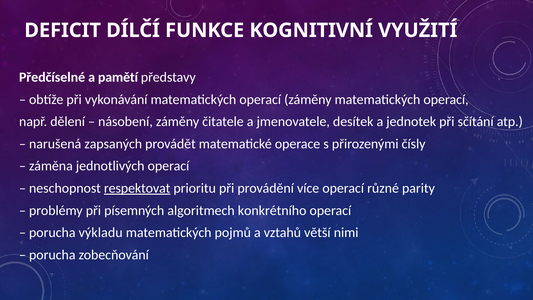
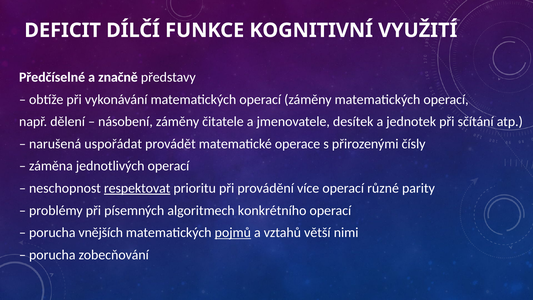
pamětí: pamětí -> značně (118, 77)
zapsaných: zapsaných -> uspořádat (113, 144)
výkladu: výkladu -> vnějších (101, 233)
pojmů underline: none -> present (233, 233)
